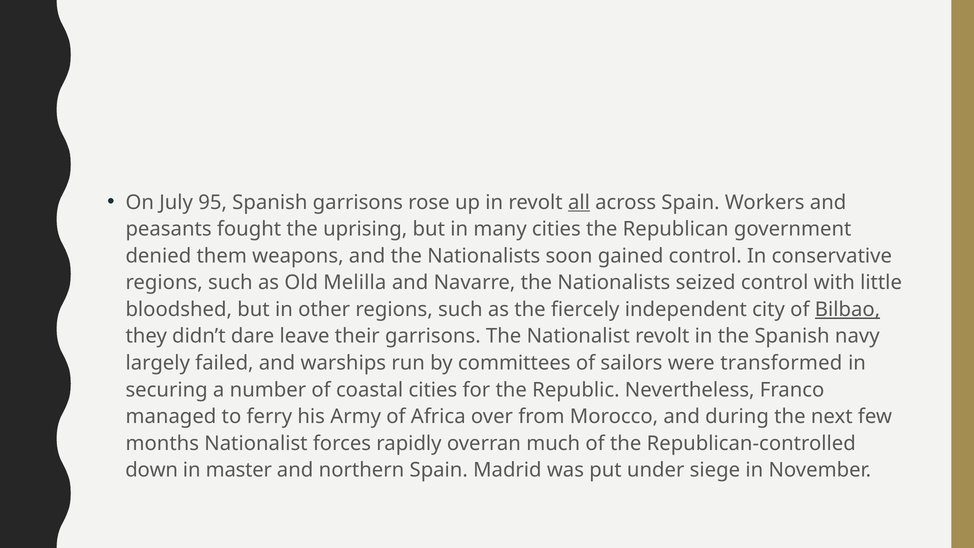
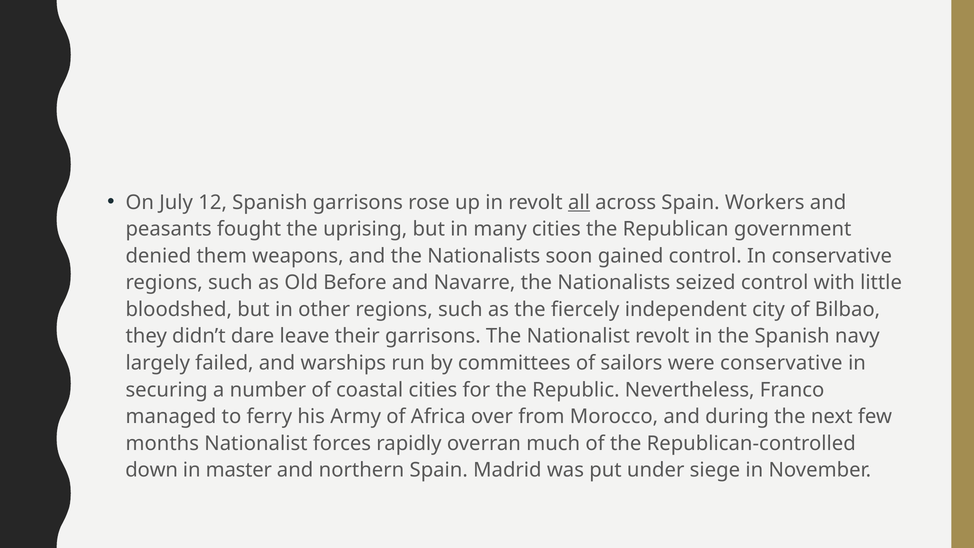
95: 95 -> 12 (213, 202)
Melilla: Melilla -> Before (355, 283)
Bilbao underline: present -> none (847, 309)
were transformed: transformed -> conservative (781, 363)
